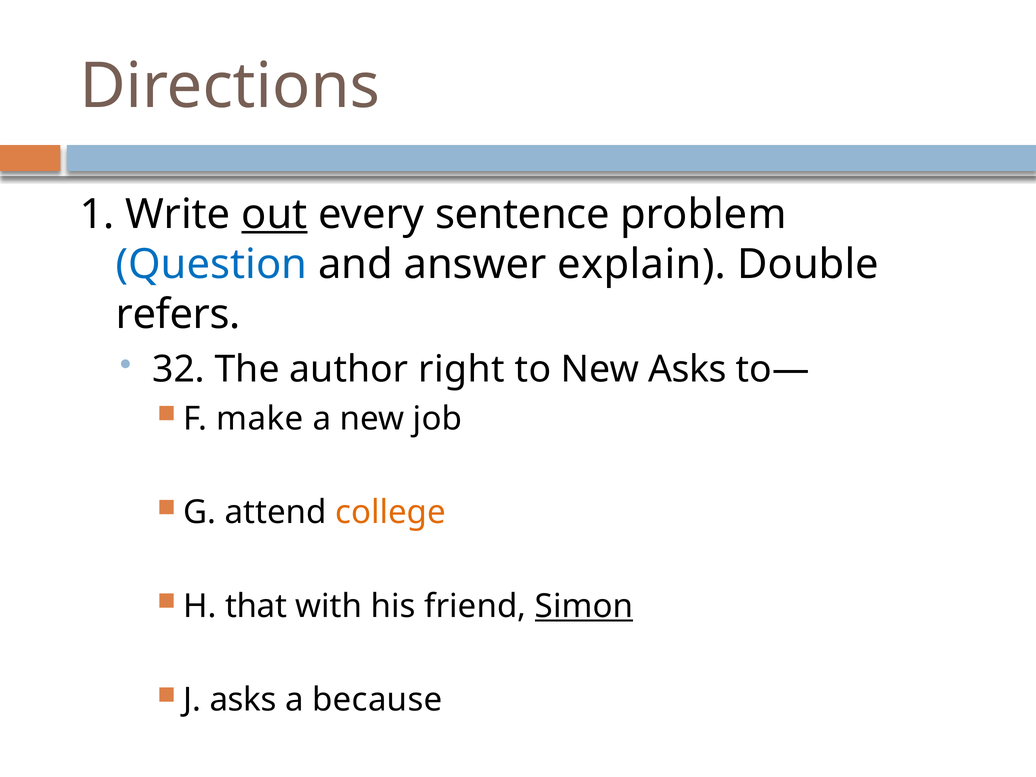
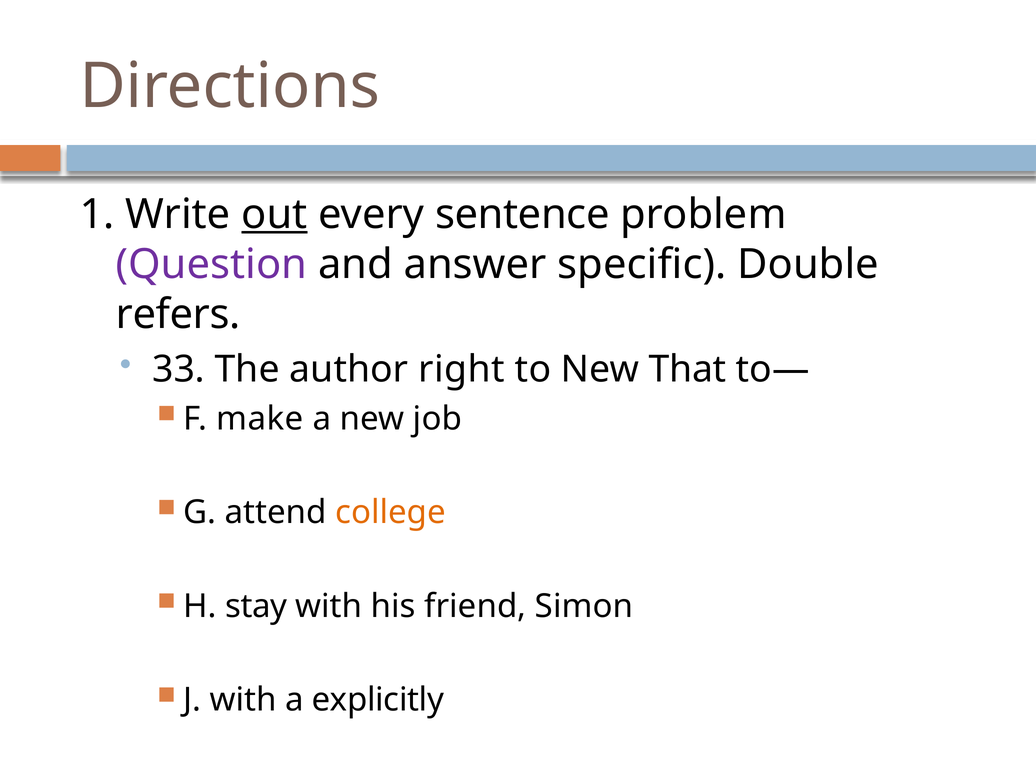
Question colour: blue -> purple (211, 264)
explain: explain -> specific (642, 264)
32: 32 -> 33 (179, 370)
New Asks: Asks -> That (688, 370)
that: that -> stay (256, 606)
Simon underline: present -> none (584, 606)
J asks: asks -> with (243, 700)
because: because -> explicitly (378, 700)
